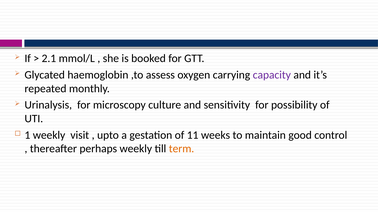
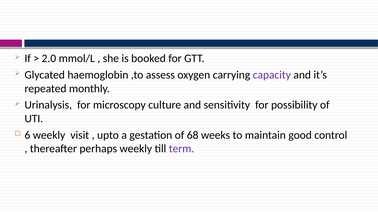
2.1: 2.1 -> 2.0 (49, 59)
1: 1 -> 6 (27, 135)
11: 11 -> 68 (193, 135)
term colour: orange -> purple (182, 149)
